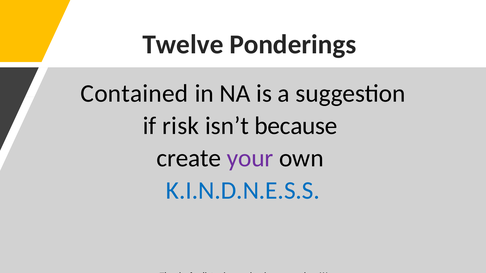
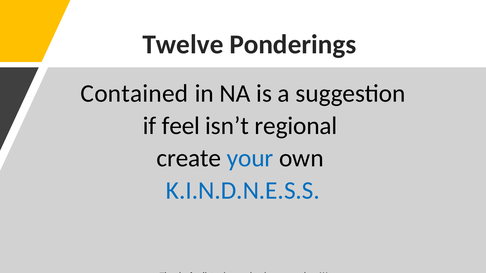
risk: risk -> feel (181, 126)
because: because -> regional (296, 126)
your colour: purple -> blue (250, 158)
